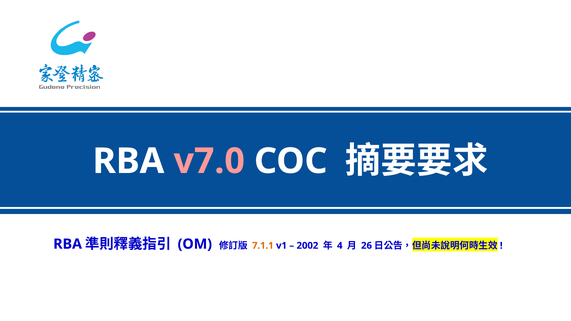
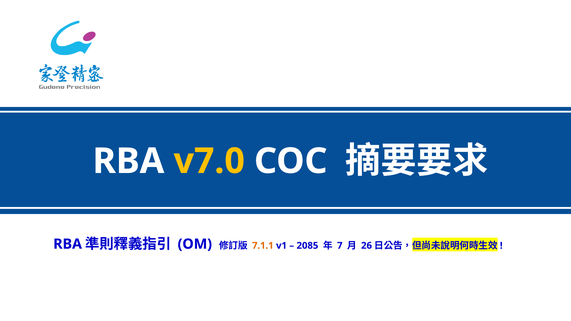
v7.0 colour: pink -> yellow (209, 161)
2002: 2002 -> 2085 (307, 246)
4: 4 -> 7 (340, 246)
